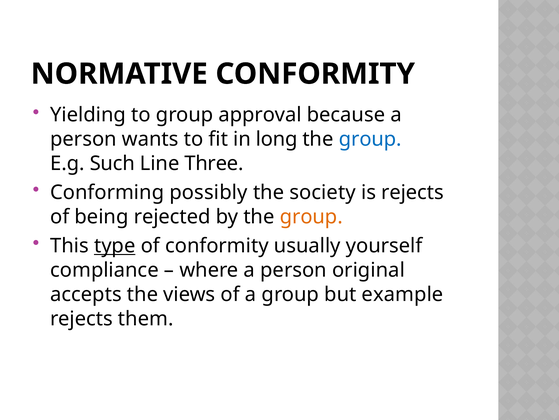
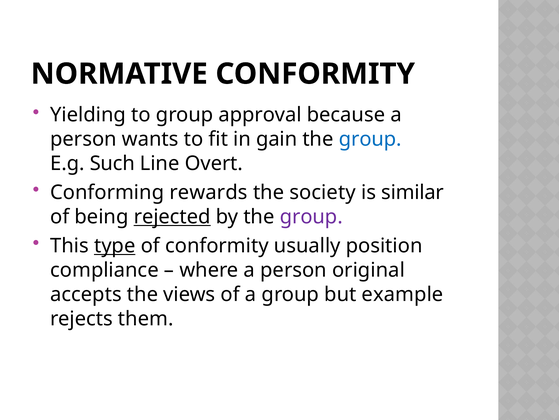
long: long -> gain (277, 139)
Three: Three -> Overt (214, 163)
possibly: possibly -> rewards (208, 192)
is rejects: rejects -> similar (413, 192)
rejected underline: none -> present (172, 216)
group colour: orange -> purple (311, 216)
yourself: yourself -> position (384, 245)
